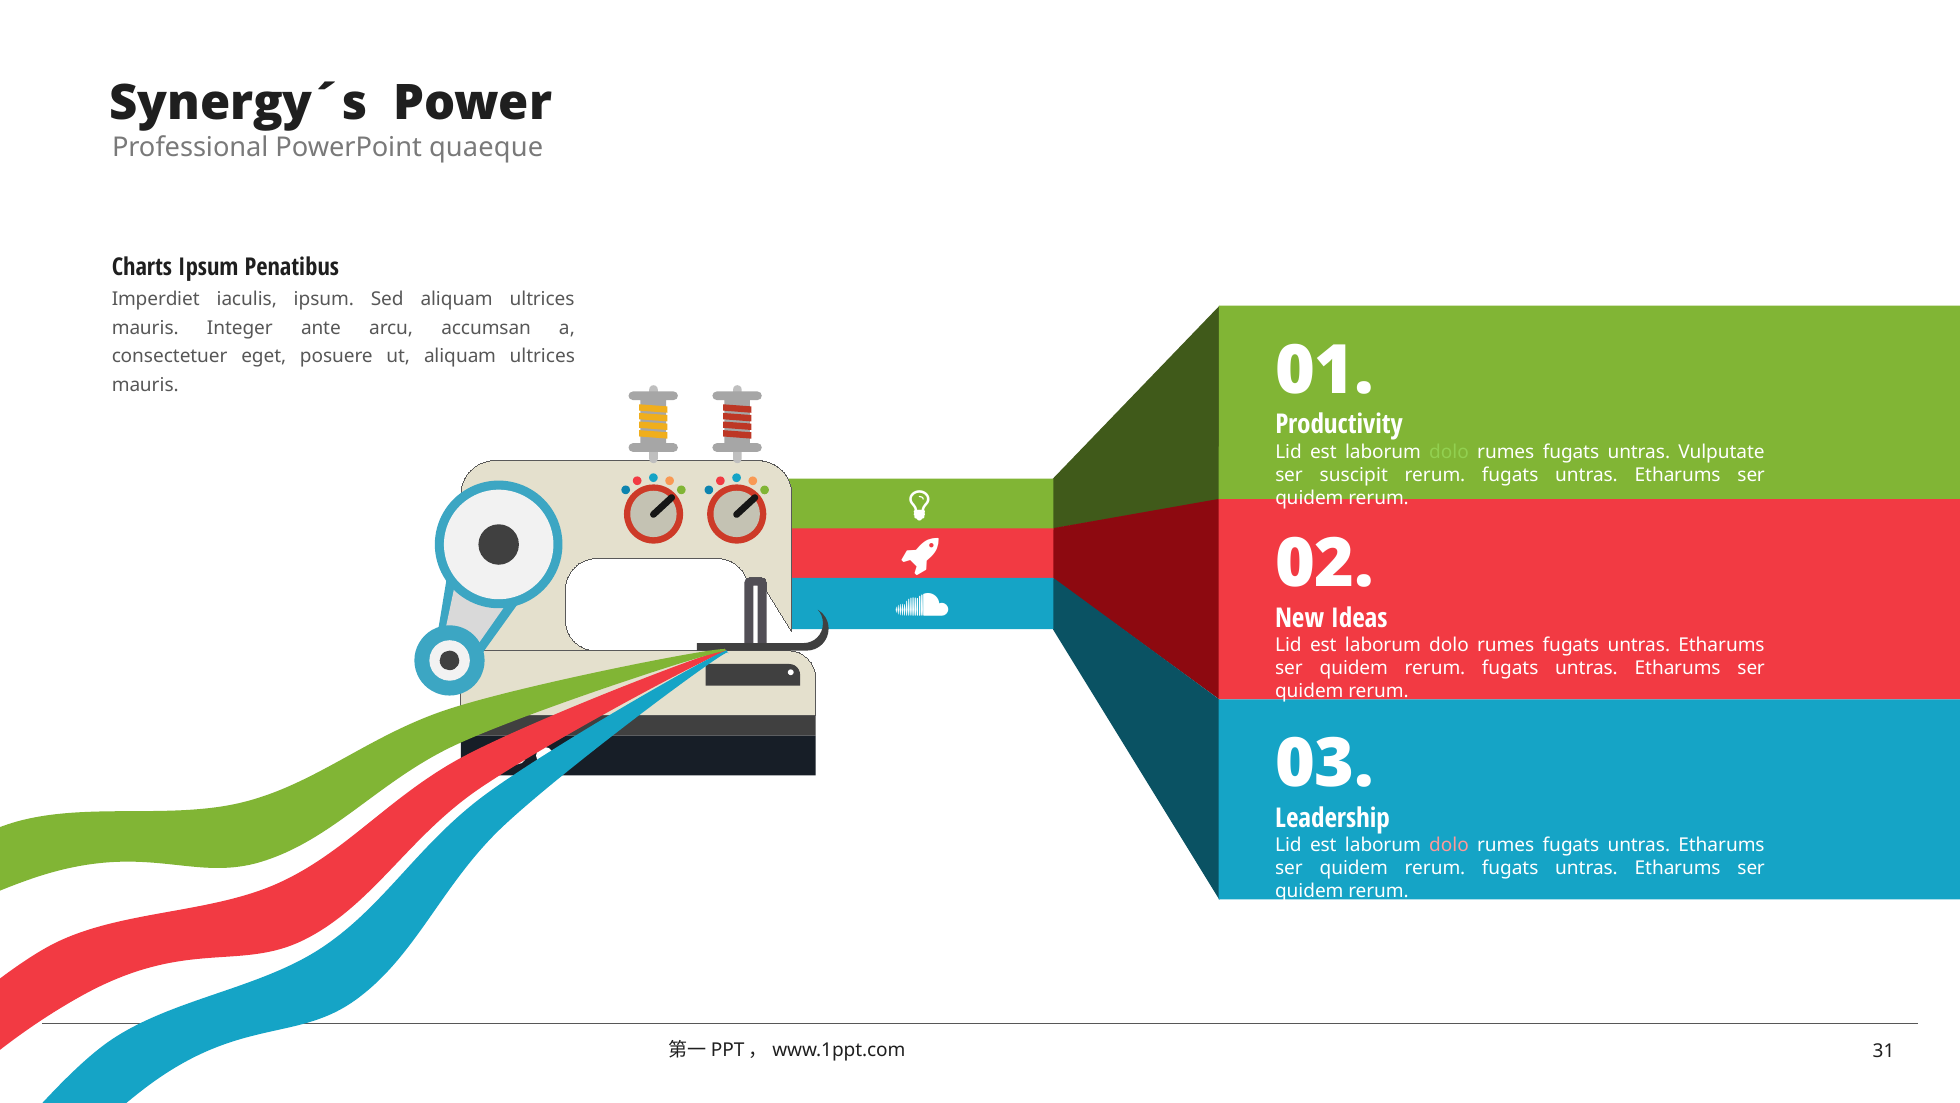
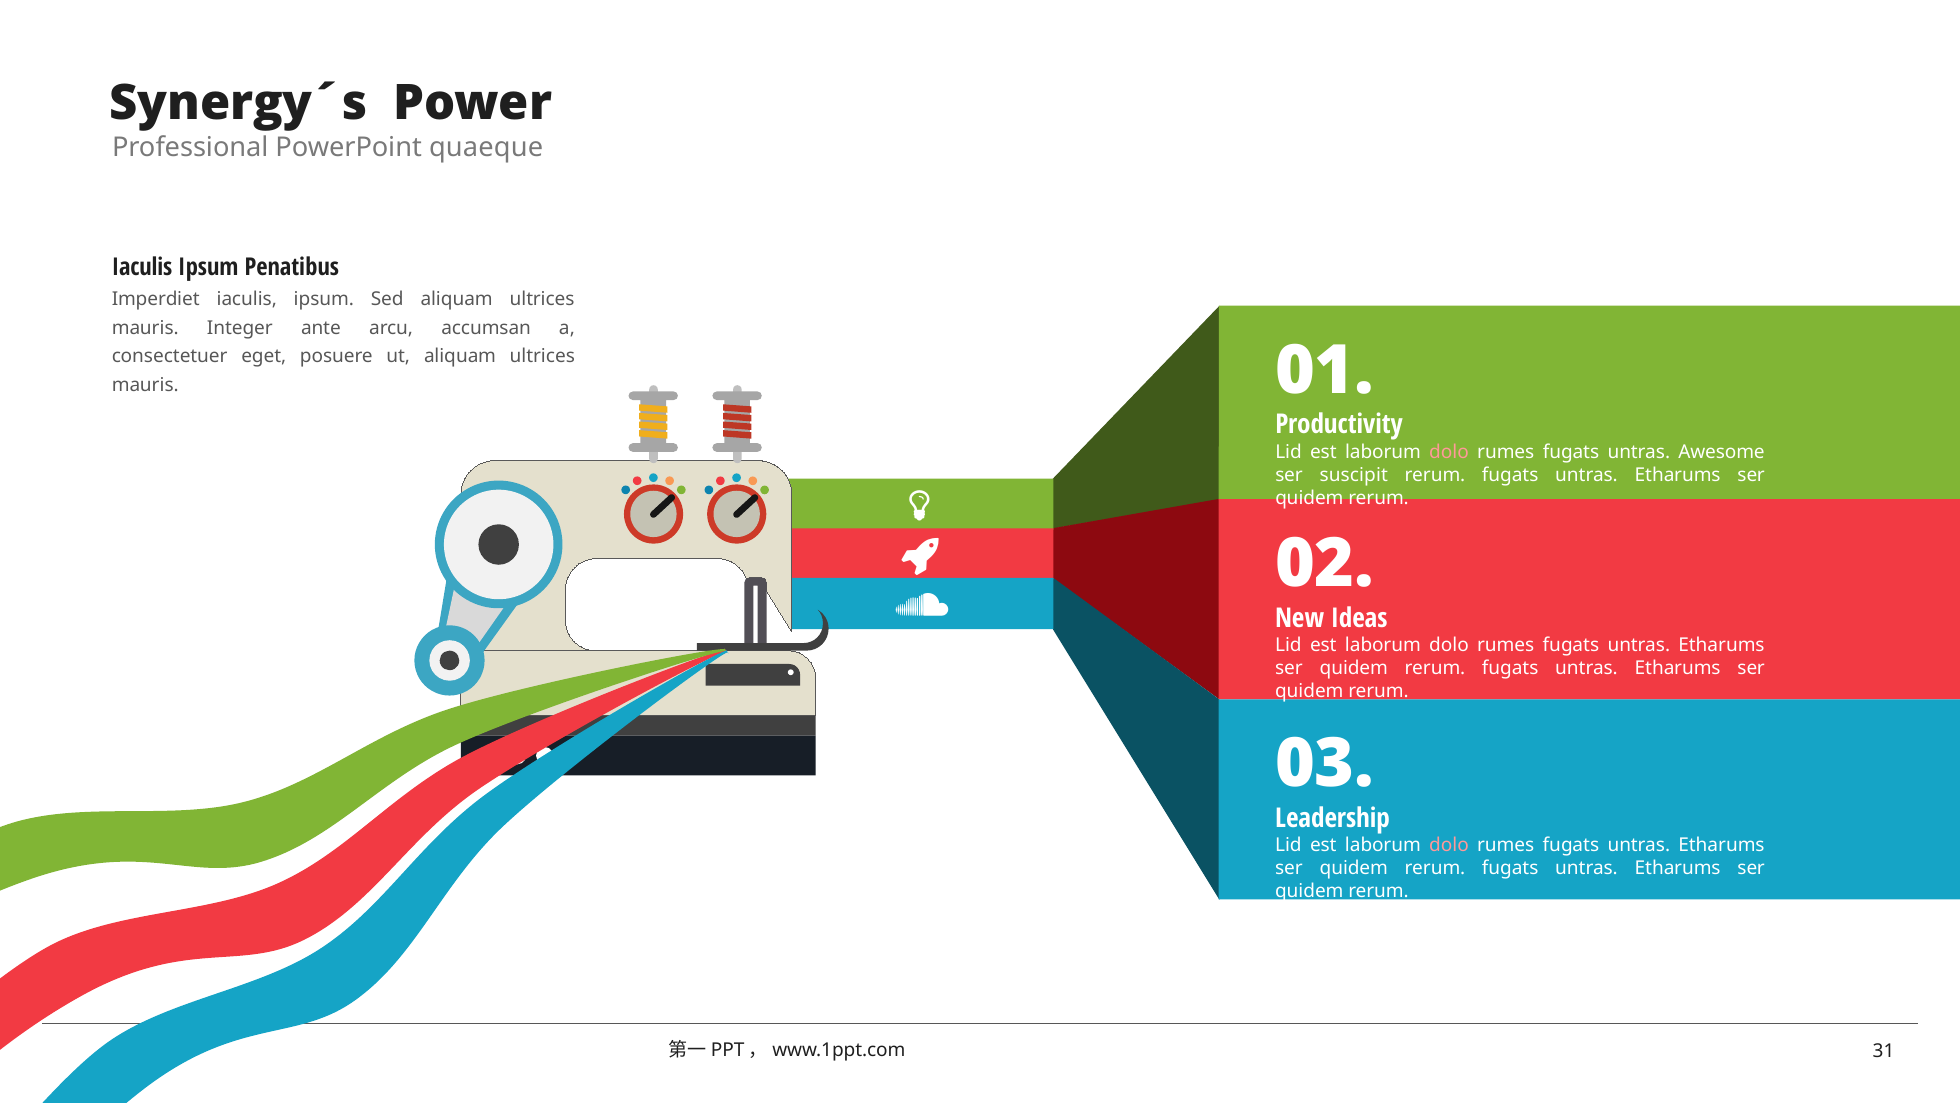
Charts: Charts -> Iaculis (142, 268)
dolo colour: light green -> pink (1449, 452)
Vulputate: Vulputate -> Awesome (1721, 452)
